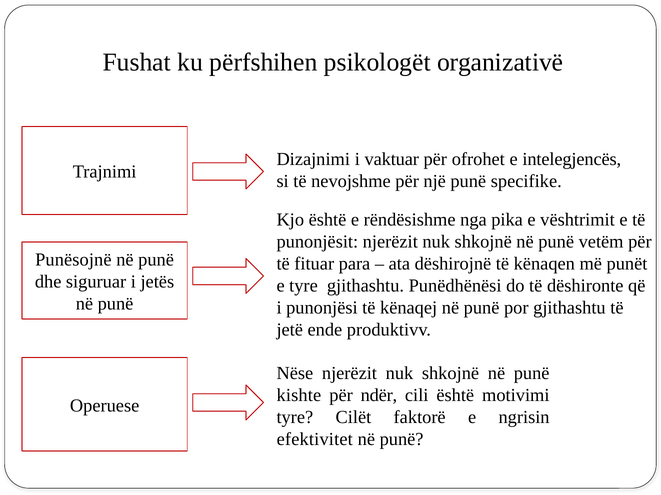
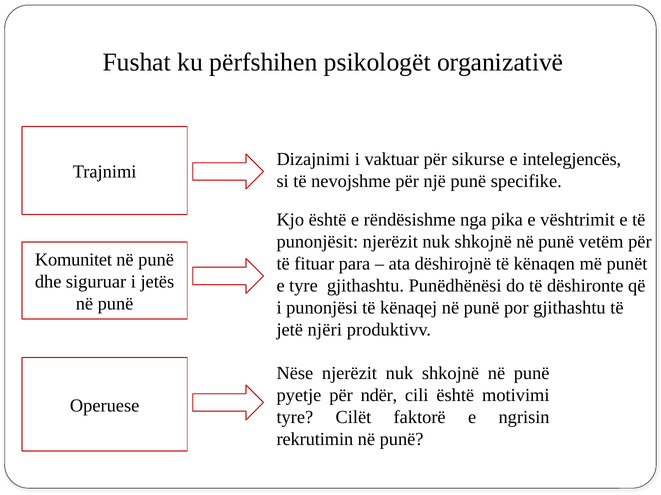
ofrohet: ofrohet -> sikurse (478, 160)
Punësojnë: Punësojnë -> Komunitet (74, 260)
ende: ende -> njëri (325, 330)
kishte: kishte -> pyetje (299, 396)
efektivitet: efektivitet -> rekrutimin (315, 440)
